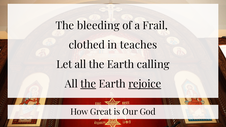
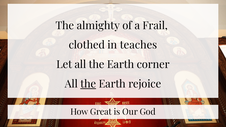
bleeding: bleeding -> almighty (98, 26)
calling: calling -> corner (153, 65)
rejoice underline: present -> none (145, 84)
